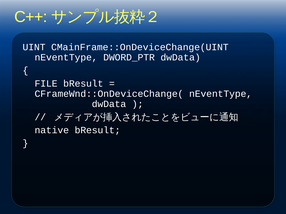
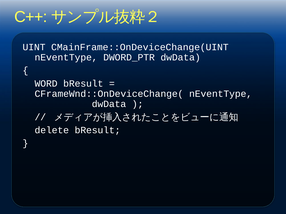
FILE: FILE -> WORD (46, 84)
native: native -> delete (52, 130)
